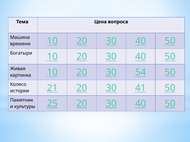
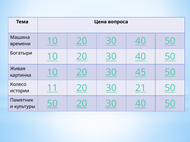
54: 54 -> 45 (141, 72)
21: 21 -> 11 (52, 88)
41: 41 -> 21 (141, 88)
культуры 25: 25 -> 50 (52, 104)
